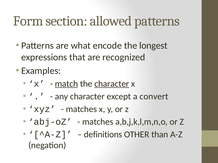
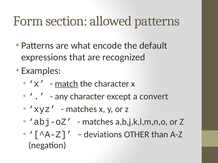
longest: longest -> default (153, 46)
character underline: present -> none (112, 84)
definitions: definitions -> deviations (103, 135)
